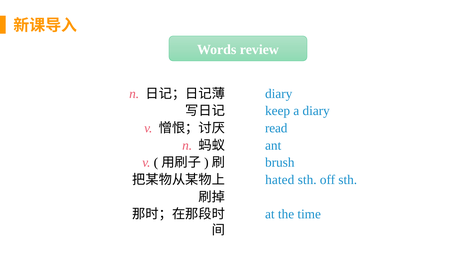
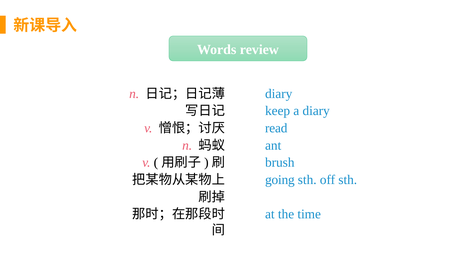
hated: hated -> going (280, 180)
